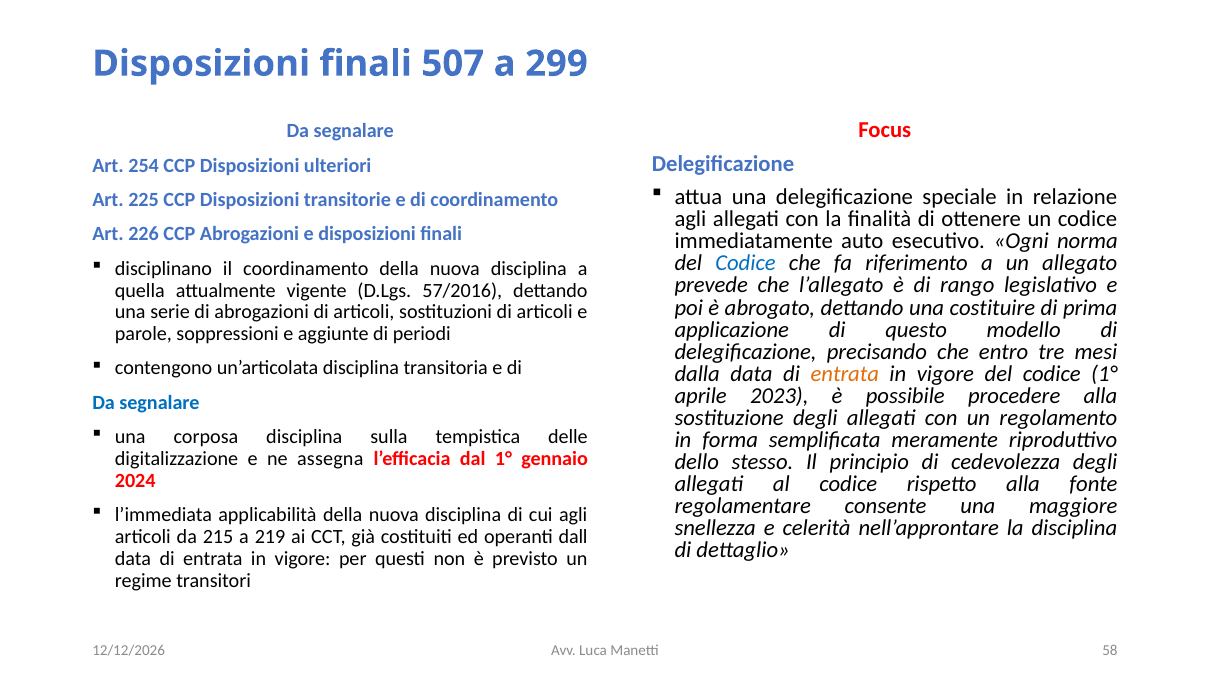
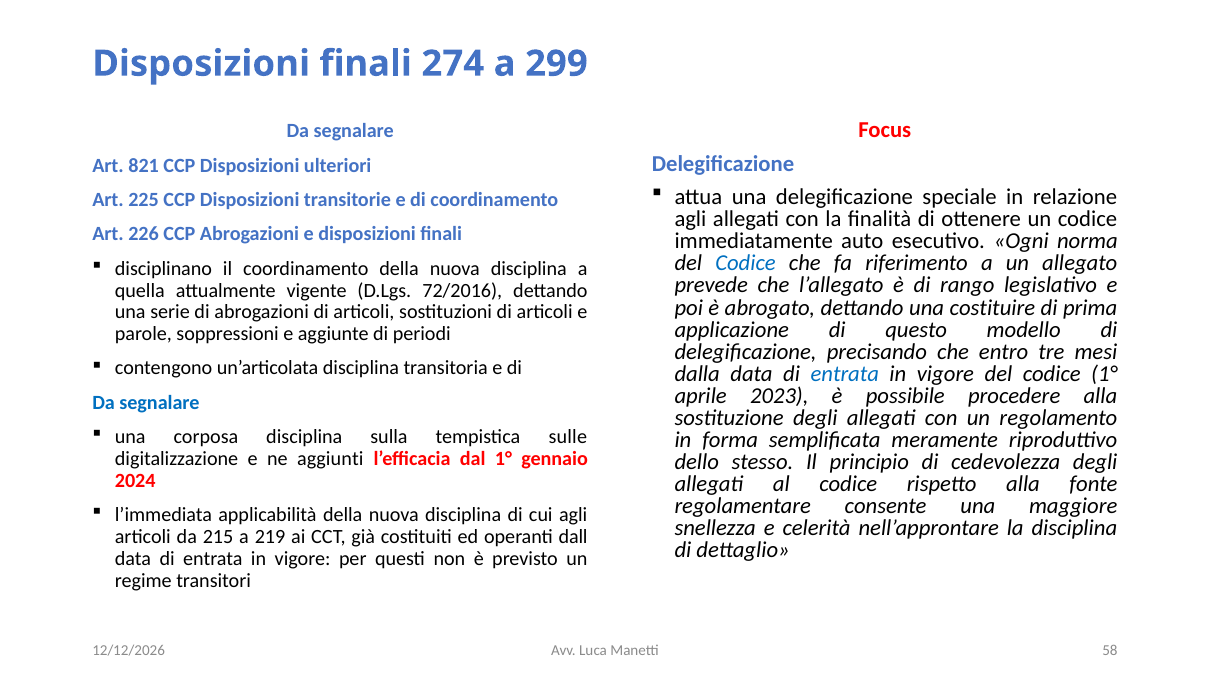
507: 507 -> 274 (453, 64)
254: 254 -> 821 (144, 165)
57/2016: 57/2016 -> 72/2016 (462, 290)
entrata colour: orange -> blue (845, 374)
delle: delle -> sulle (568, 437)
assegna: assegna -> aggiunti (330, 459)
